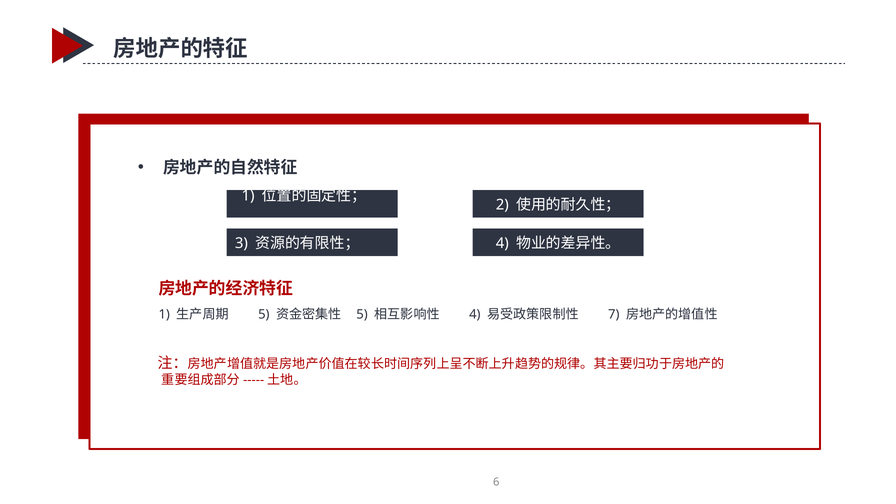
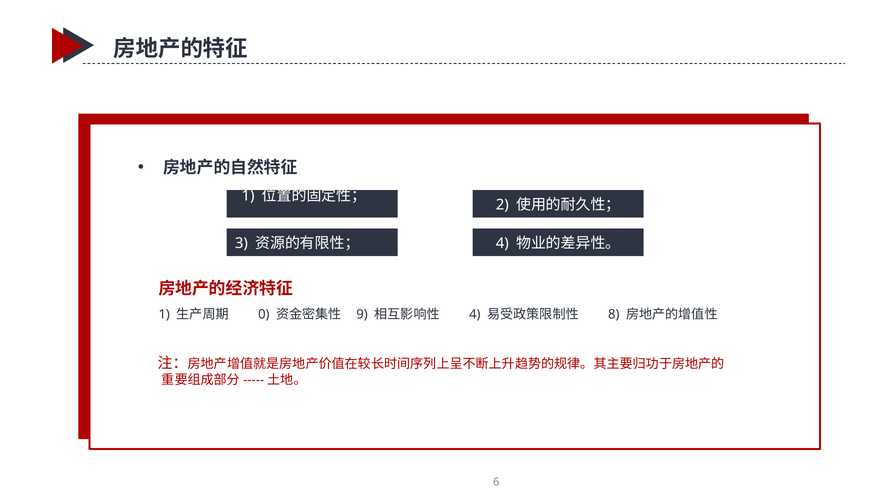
5: 5 -> 0 (264, 314)
5: 5 -> 9 (362, 314)
7: 7 -> 8 (614, 314)
